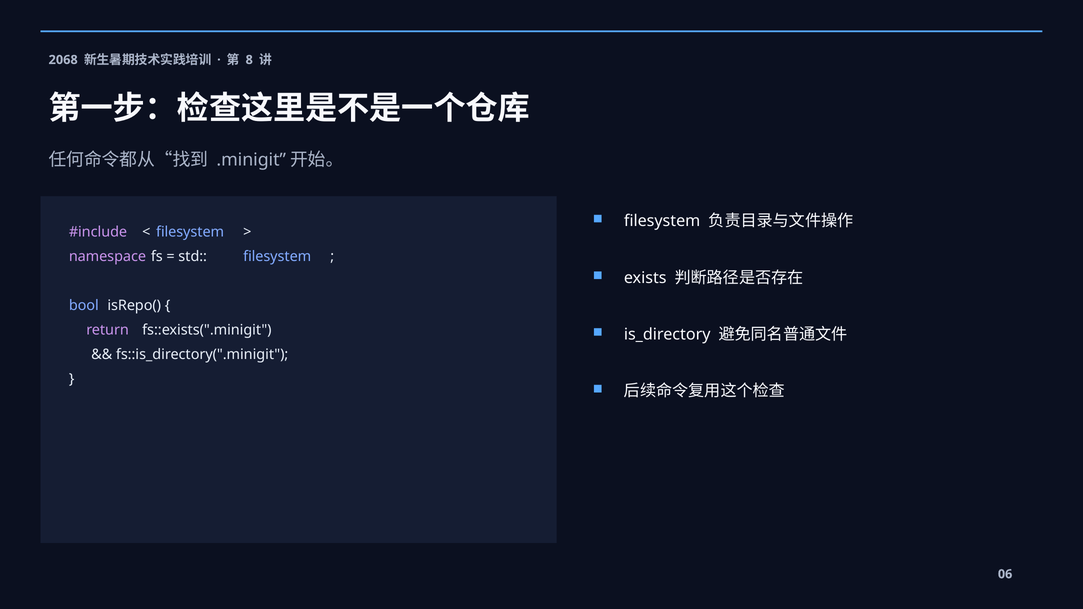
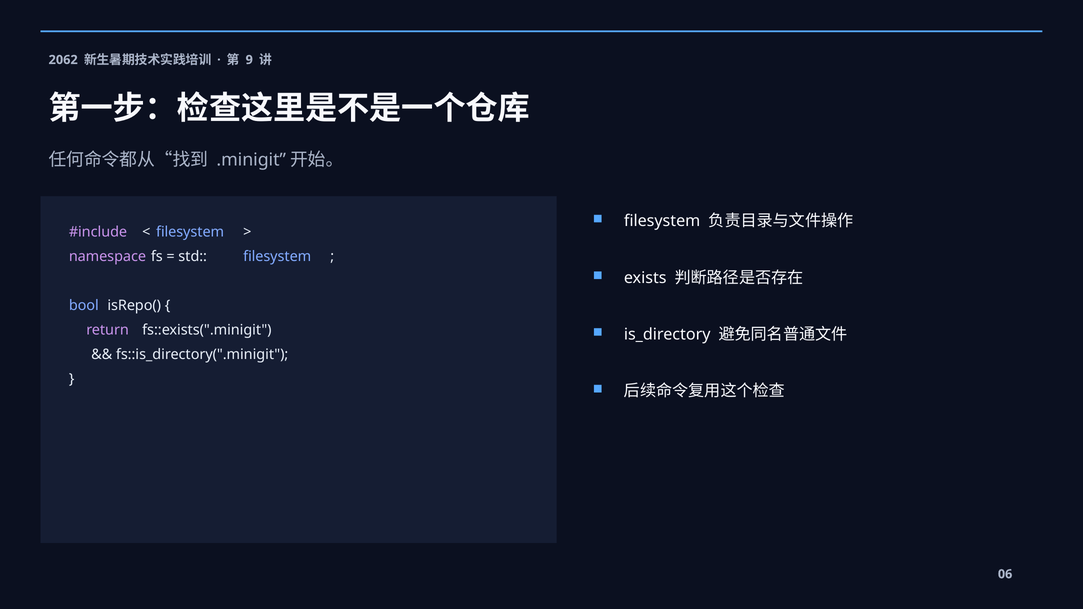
2068: 2068 -> 2062 (63, 60)
8: 8 -> 9 (249, 60)
